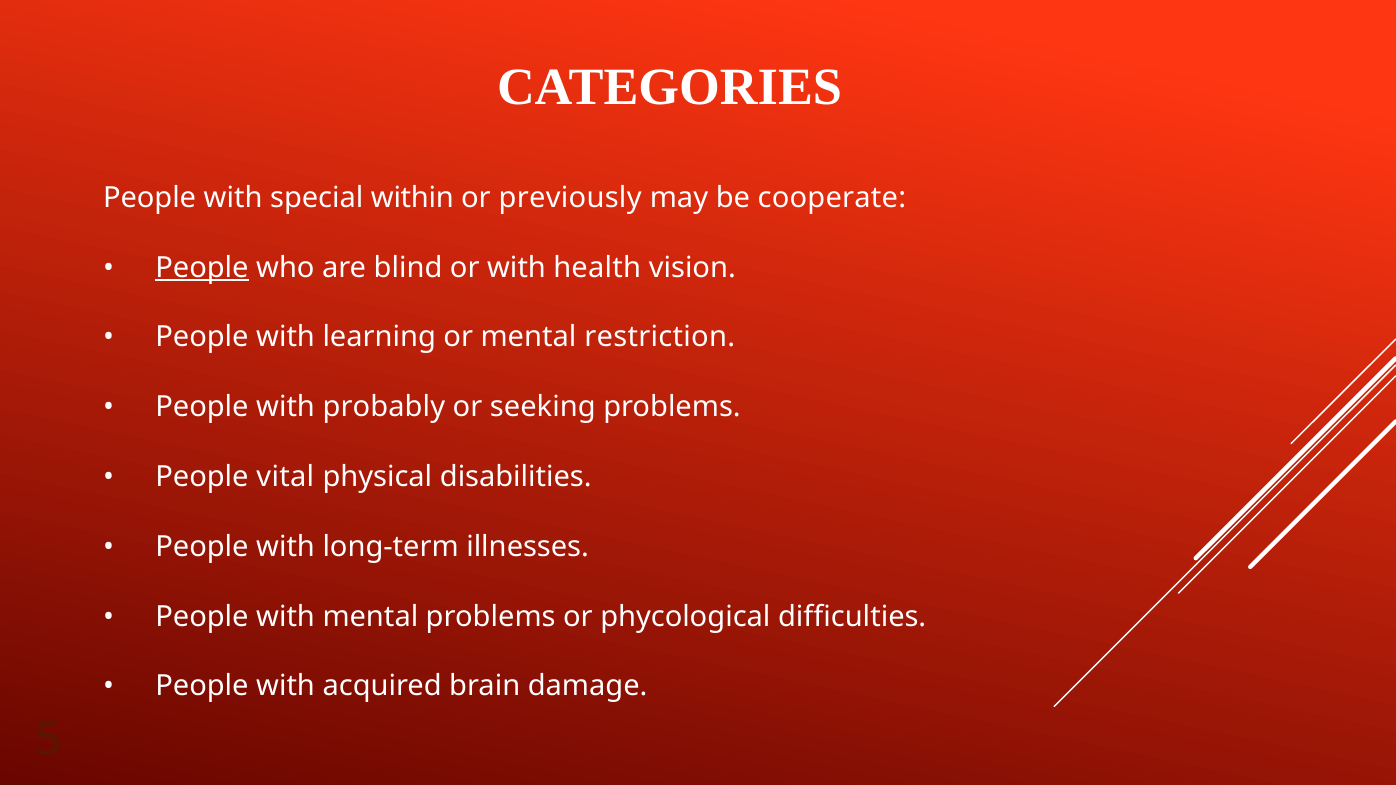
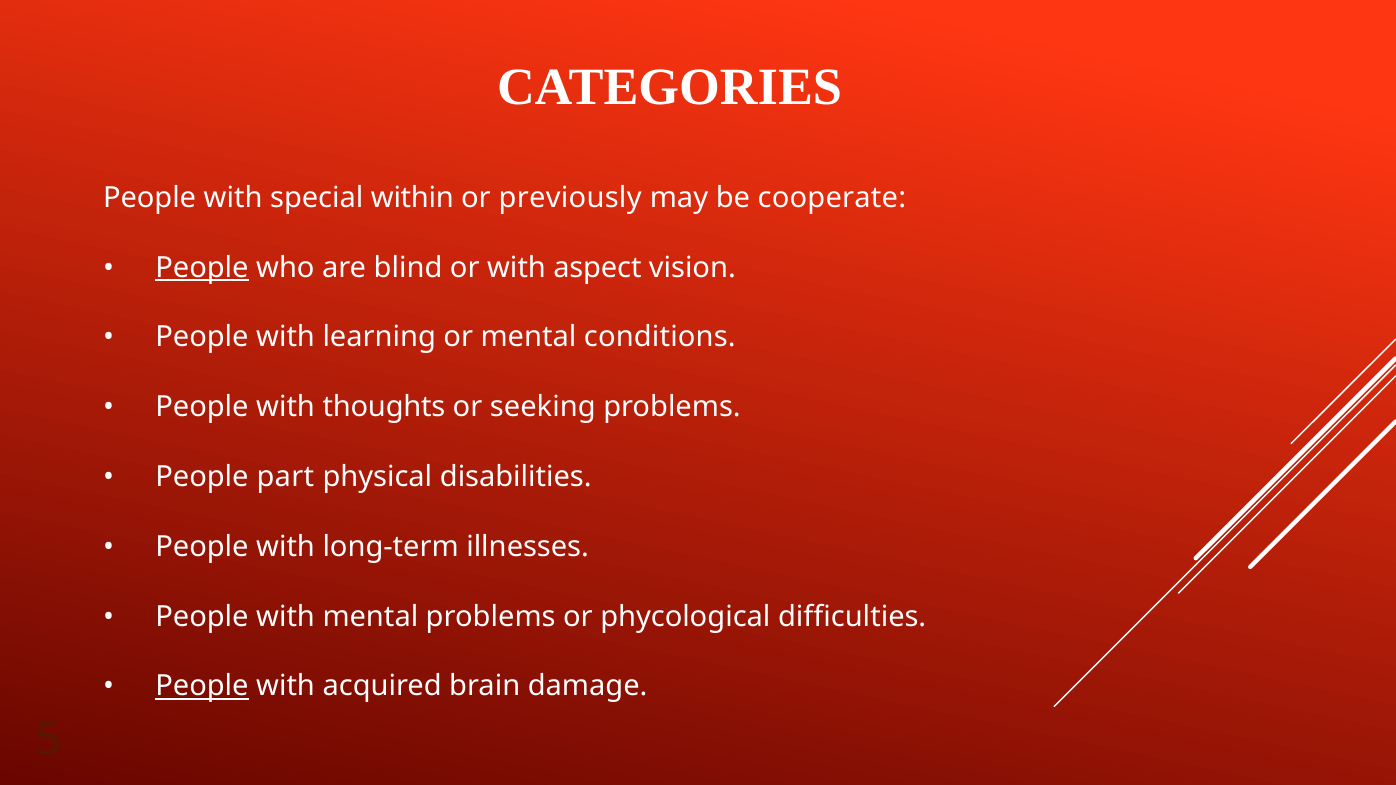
health: health -> aspect (597, 268)
restriction: restriction -> conditions (660, 337)
probably: probably -> thoughts (384, 407)
vital: vital -> part (285, 477)
People underline: none -> present (202, 686)
